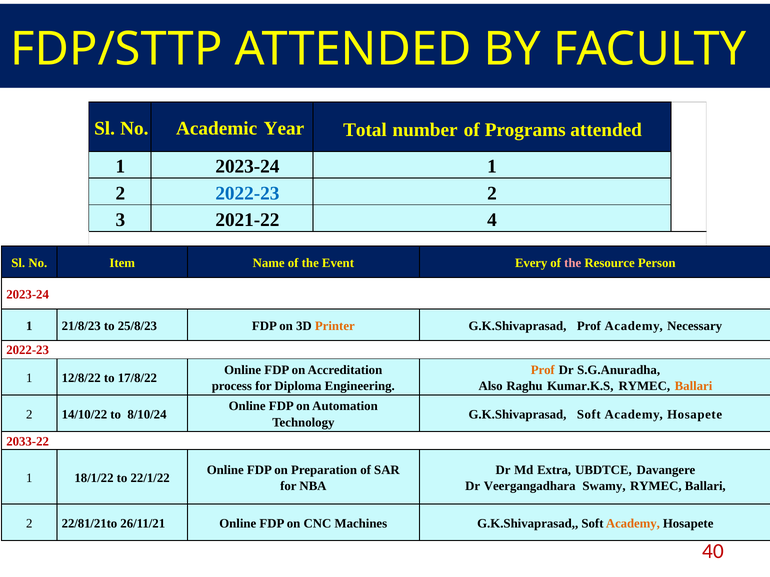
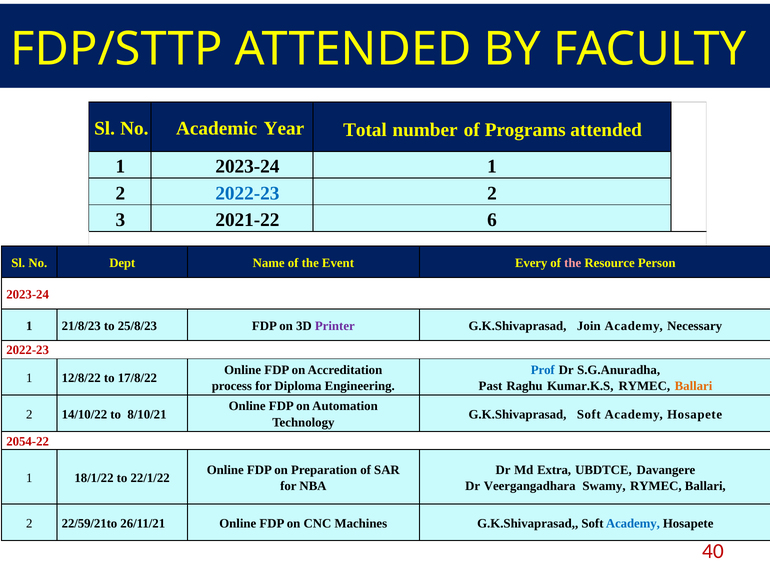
4: 4 -> 6 (492, 220)
Item: Item -> Dept (122, 263)
Printer colour: orange -> purple (335, 326)
G.K.Shivaprasad Prof: Prof -> Join (589, 326)
Prof colour: orange -> blue (543, 370)
Also: Also -> Past (490, 387)
8/10/24: 8/10/24 -> 8/10/21 (147, 415)
2033-22: 2033-22 -> 2054-22 (28, 442)
22/81/21to: 22/81/21to -> 22/59/21to (89, 524)
Academy colour: orange -> blue (633, 524)
